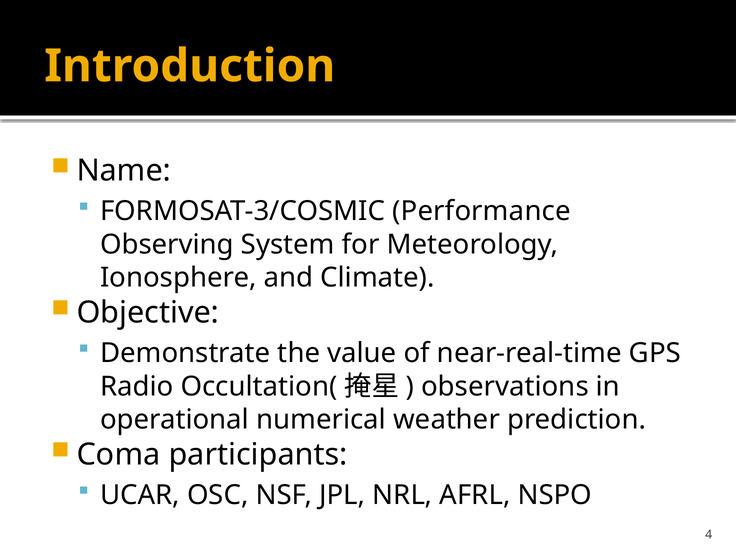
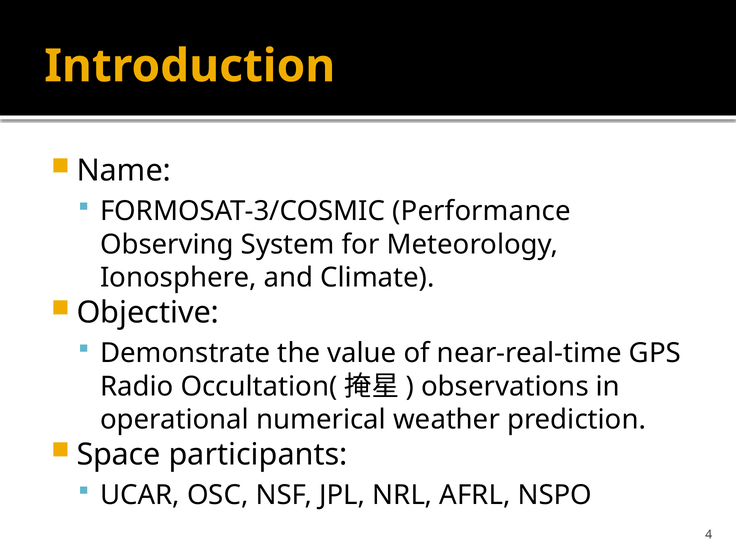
Coma: Coma -> Space (119, 455)
